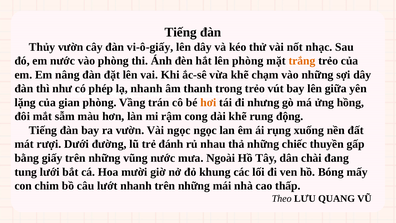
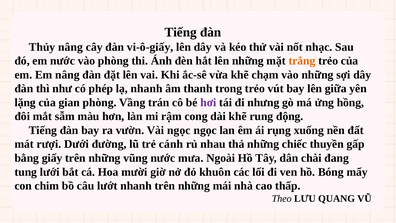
Thủy vườn: vườn -> nâng (71, 47)
lên phòng: phòng -> những (248, 61)
hơi colour: orange -> purple (208, 102)
đánh: đánh -> cánh (171, 144)
khung: khung -> khuôn (215, 172)
